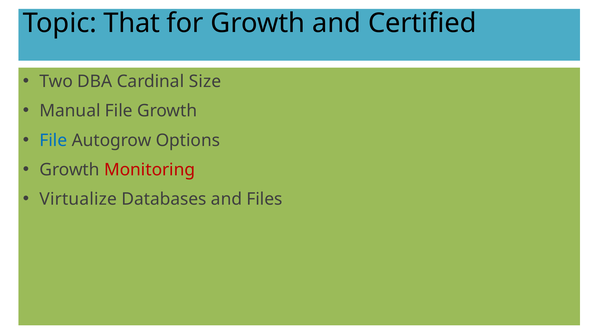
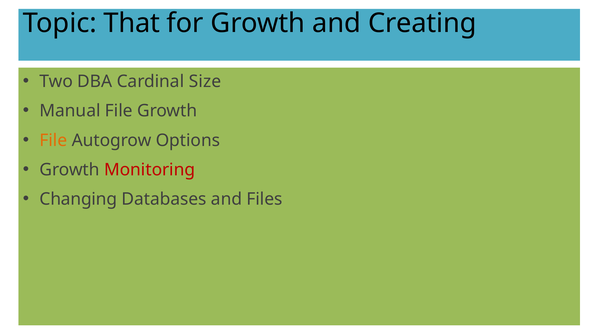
Certified: Certified -> Creating (422, 23)
File colour: blue -> orange (53, 140)
Virtualize: Virtualize -> Changing (78, 199)
